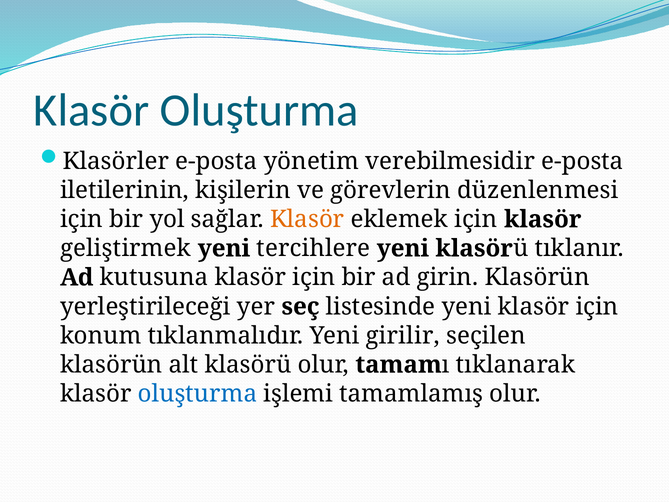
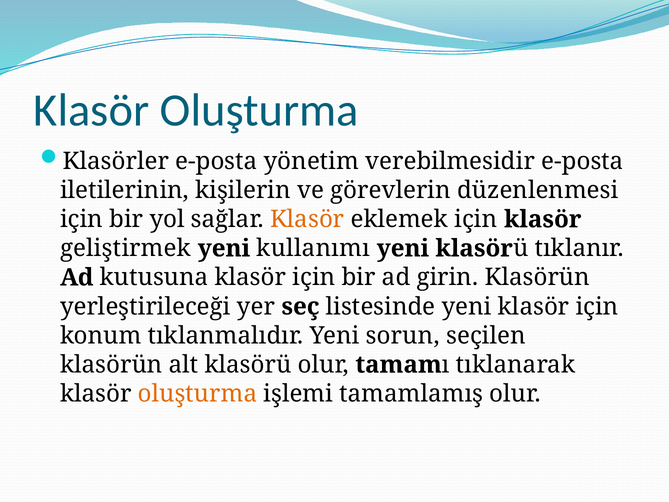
tercihlere: tercihlere -> kullanımı (313, 248)
girilir: girilir -> sorun (403, 335)
oluşturma colour: blue -> orange (197, 394)
